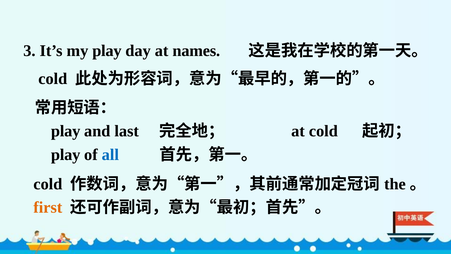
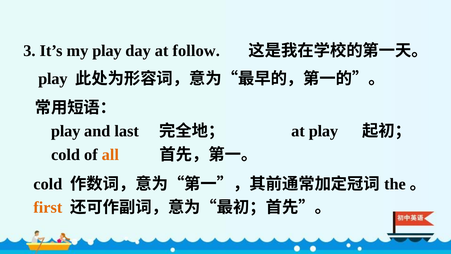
names: names -> follow (196, 51)
cold: cold -> play (53, 79)
at cold: cold -> play (323, 131)
play: play -> cold (66, 154)
all colour: blue -> orange (110, 154)
